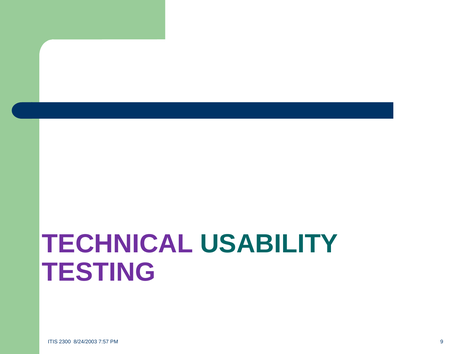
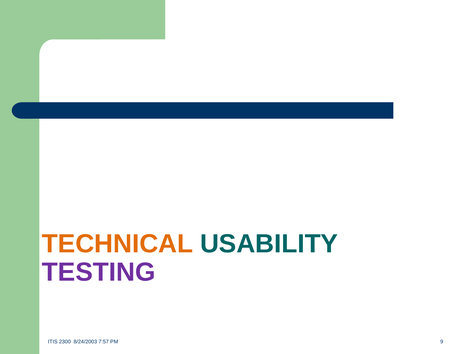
TECHNICAL colour: purple -> orange (118, 244)
